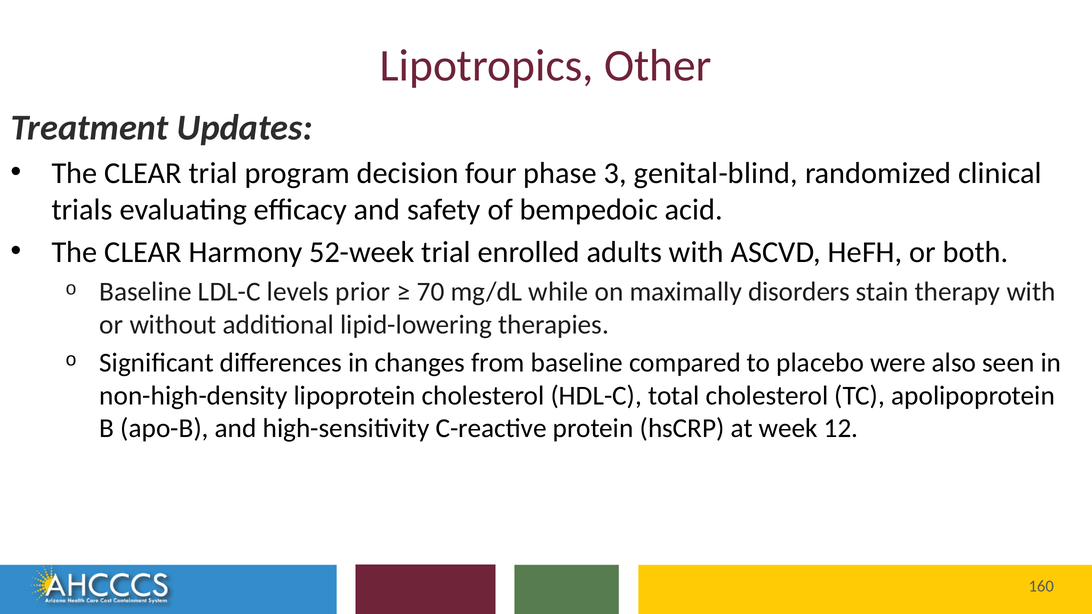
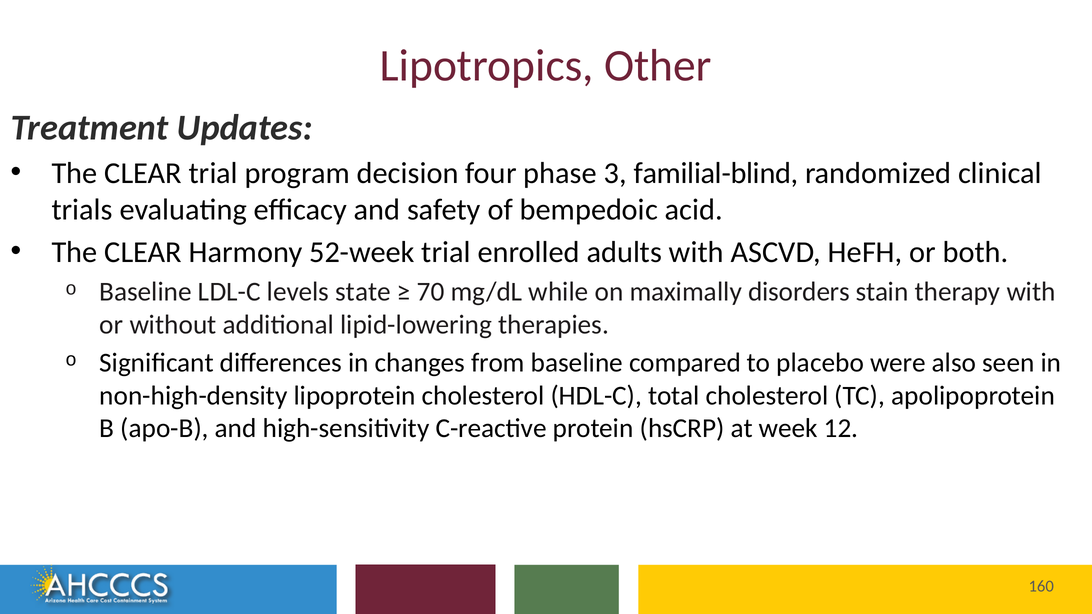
genital-blind: genital-blind -> familial-blind (716, 173)
prior: prior -> state (363, 292)
